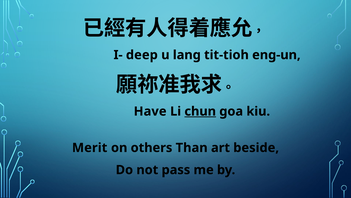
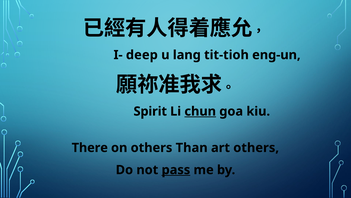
Have: Have -> Spirit (150, 111)
Merit: Merit -> There (90, 147)
art beside: beside -> others (256, 147)
pass underline: none -> present (176, 169)
